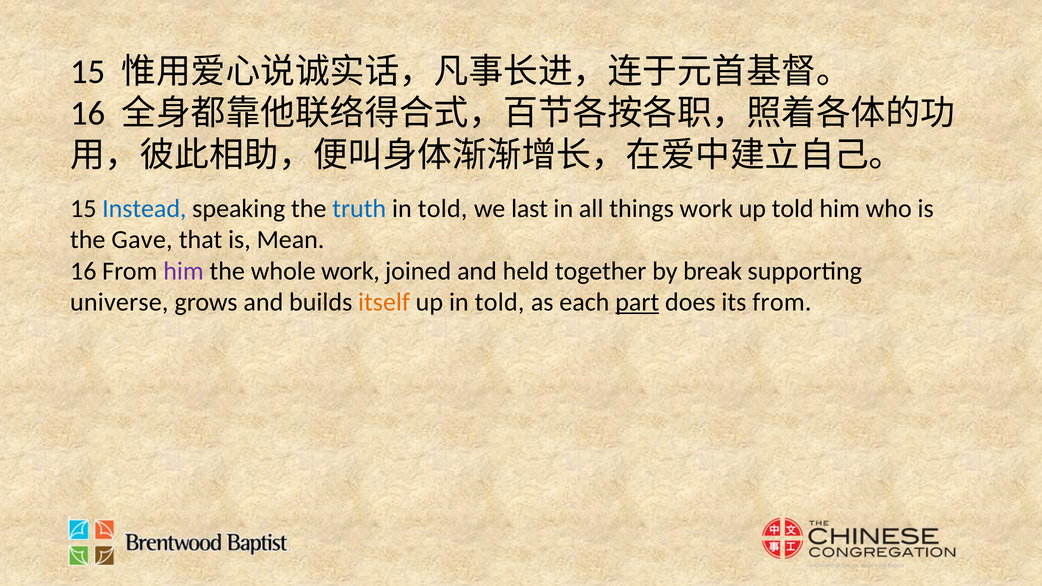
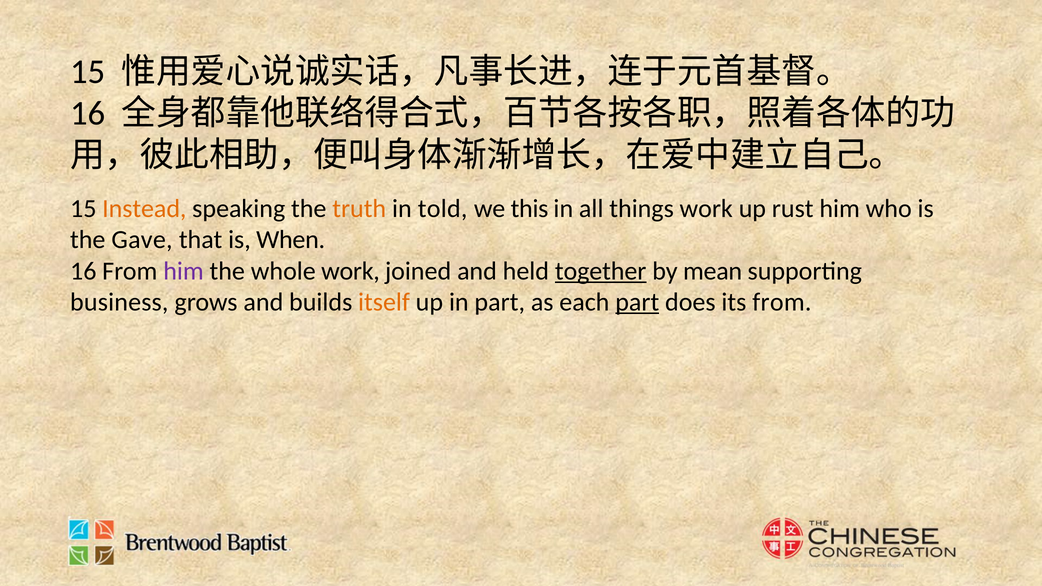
Instead colour: blue -> orange (144, 208)
truth colour: blue -> orange (359, 208)
last: last -> this (530, 208)
up told: told -> rust (793, 208)
Mean: Mean -> When (291, 240)
together underline: none -> present (601, 271)
break: break -> mean (713, 271)
universe: universe -> business (119, 302)
up in told: told -> part (500, 302)
